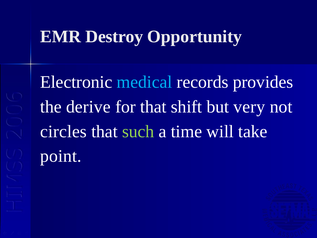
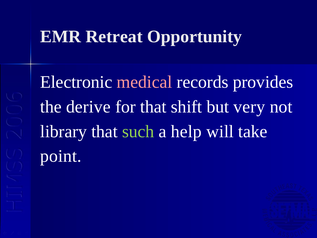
Destroy: Destroy -> Retreat (114, 37)
medical colour: light blue -> pink (144, 82)
circles: circles -> library (64, 131)
time: time -> help (186, 131)
